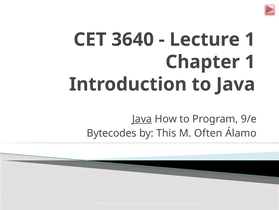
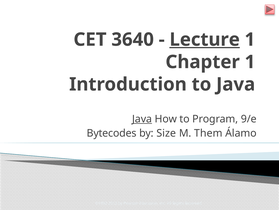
Lecture underline: none -> present (205, 39)
This: This -> Size (166, 133)
Often: Often -> Them (208, 133)
